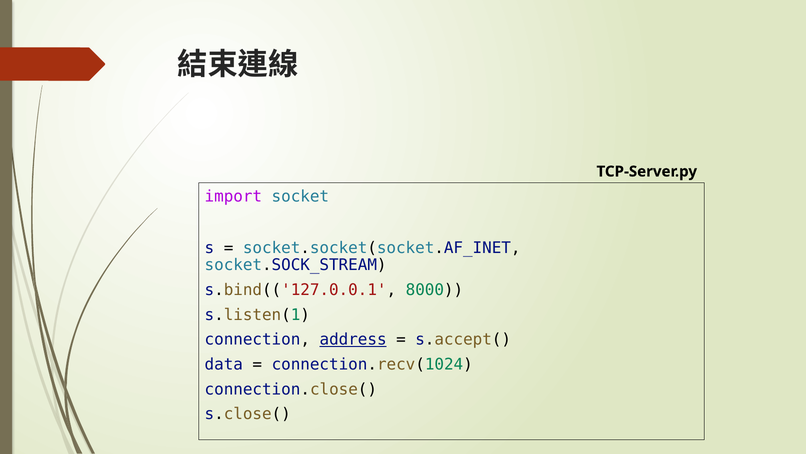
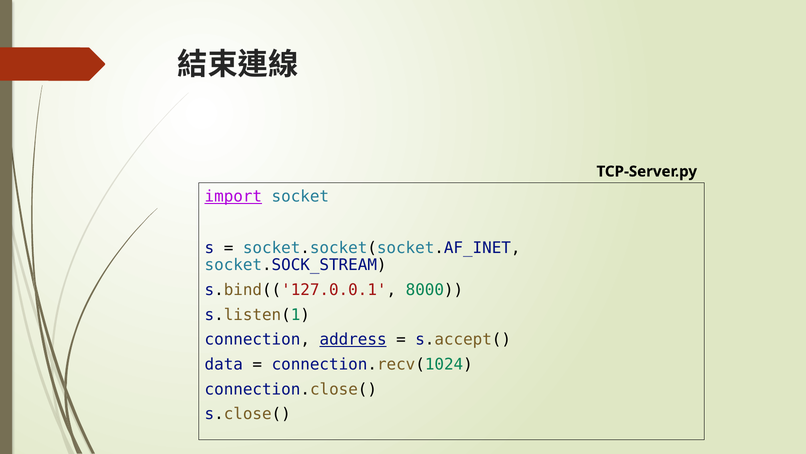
import underline: none -> present (233, 196)
